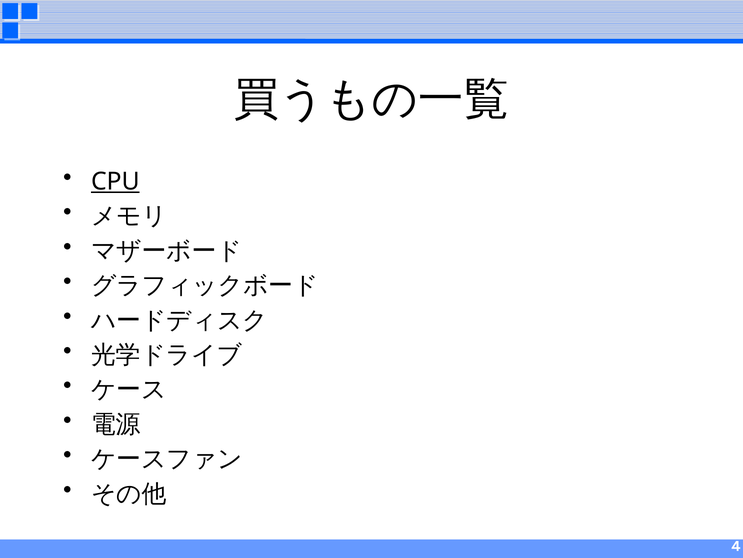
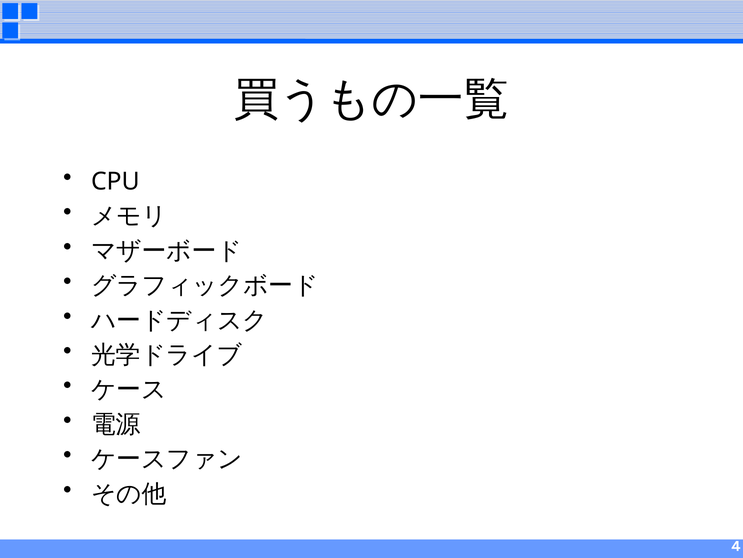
CPU underline: present -> none (115, 181)
